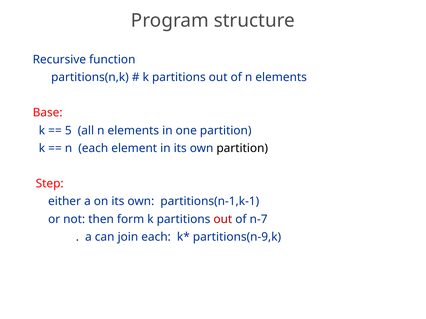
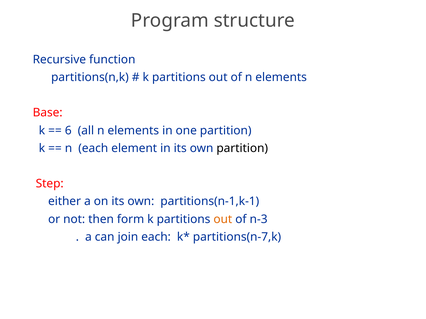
5: 5 -> 6 (68, 131)
out colour: red -> orange (223, 219)
n-7: n-7 -> n-3 (259, 219)
partitions(n-9,k: partitions(n-9,k -> partitions(n-7,k (237, 237)
